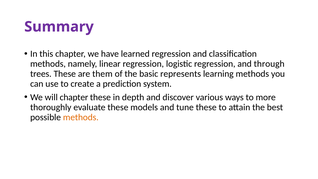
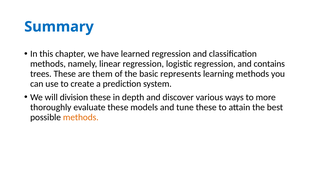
Summary colour: purple -> blue (59, 27)
through: through -> contains (269, 64)
will chapter: chapter -> division (74, 97)
